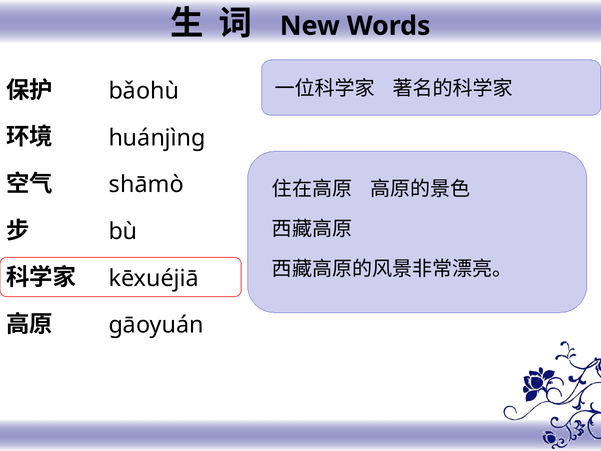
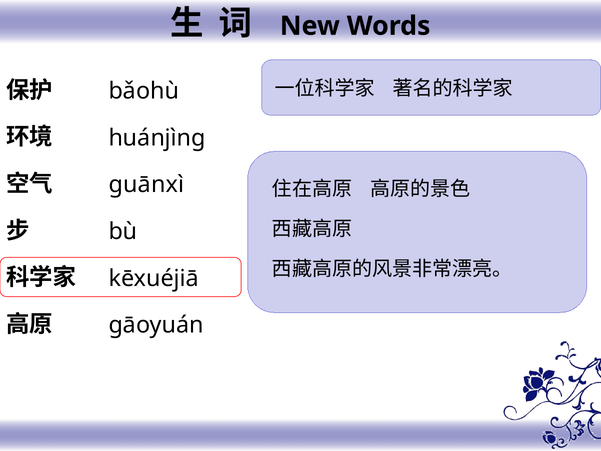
shāmò: shāmò -> guānxì (146, 185)
